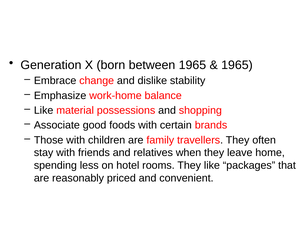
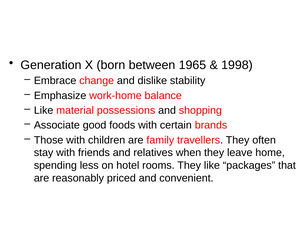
1965: 1965 -> 1998 (237, 65)
